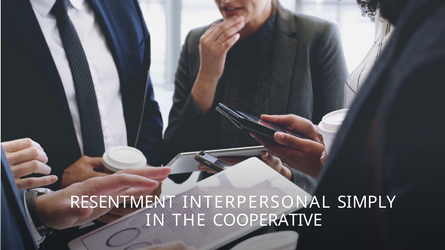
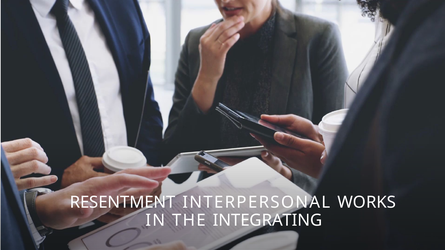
SIMPLY: SIMPLY -> WORKS (367, 202)
COOPERATIVE: COOPERATIVE -> INTEGRATING (268, 220)
